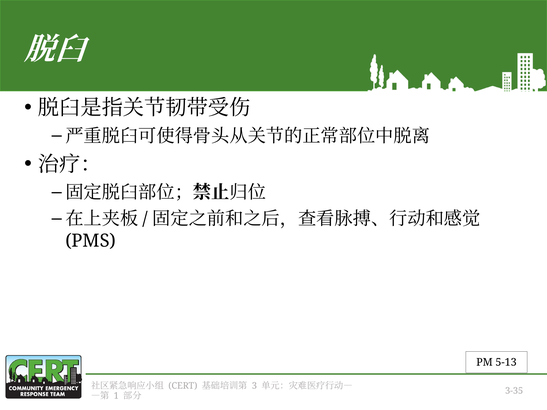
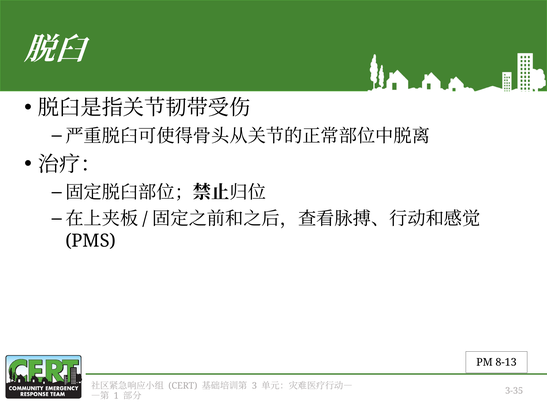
5-13: 5-13 -> 8-13 (506, 362)
